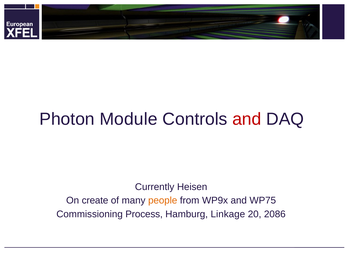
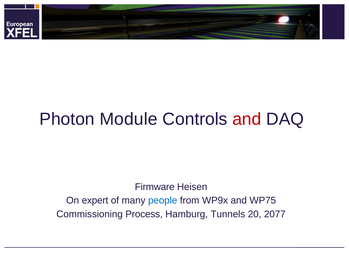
Currently: Currently -> Firmware (155, 187)
create: create -> expert (95, 200)
people colour: orange -> blue (163, 200)
Linkage: Linkage -> Tunnels (228, 214)
2086: 2086 -> 2077 (275, 214)
